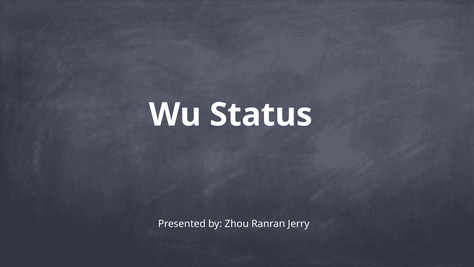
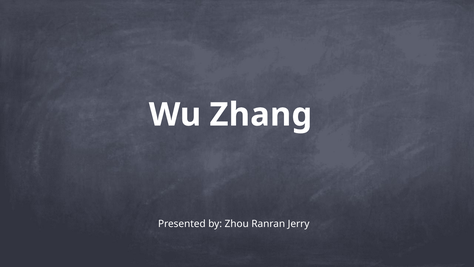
Status: Status -> Zhang (261, 115)
